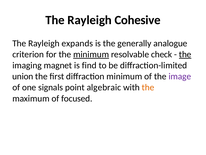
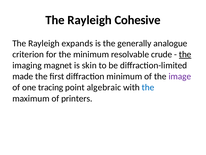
minimum underline: present -> none (91, 54)
check: check -> crude (162, 54)
find: find -> skin (89, 65)
union: union -> made (23, 76)
signals: signals -> tracing (51, 87)
the colour: orange -> blue (148, 87)
focused: focused -> printers (77, 98)
